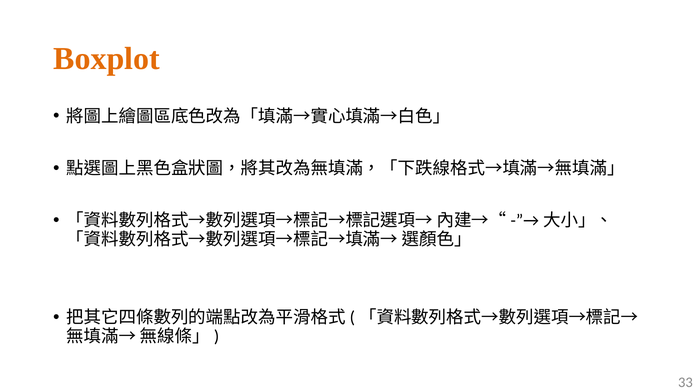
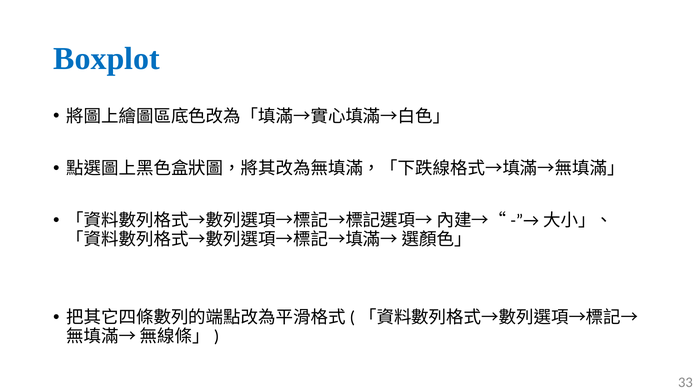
Boxplot colour: orange -> blue (107, 59)
